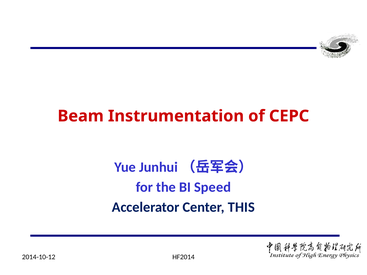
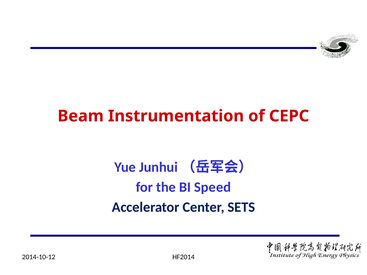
THIS: THIS -> SETS (241, 207)
